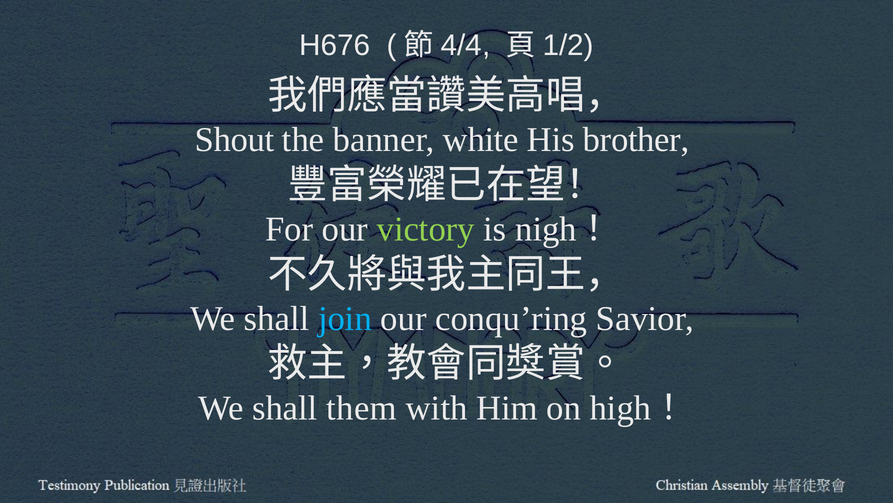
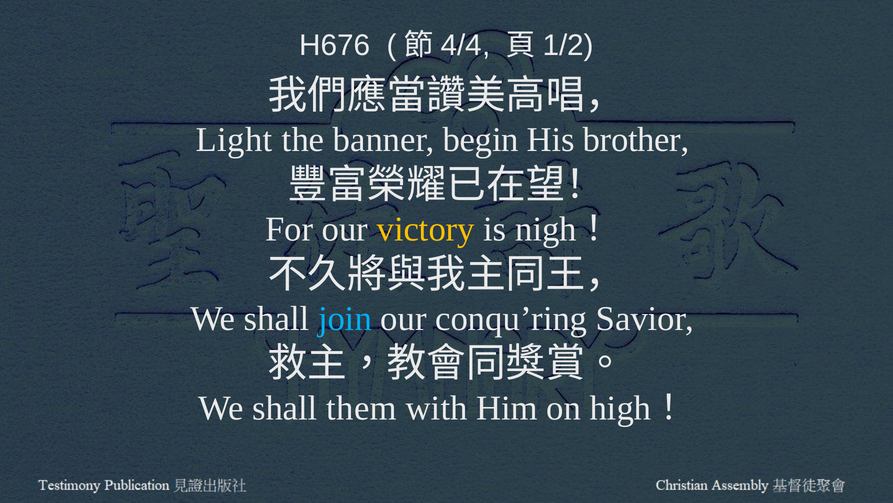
Shout: Shout -> Light (234, 140)
white: white -> begin (481, 140)
victory colour: light green -> yellow (426, 229)
